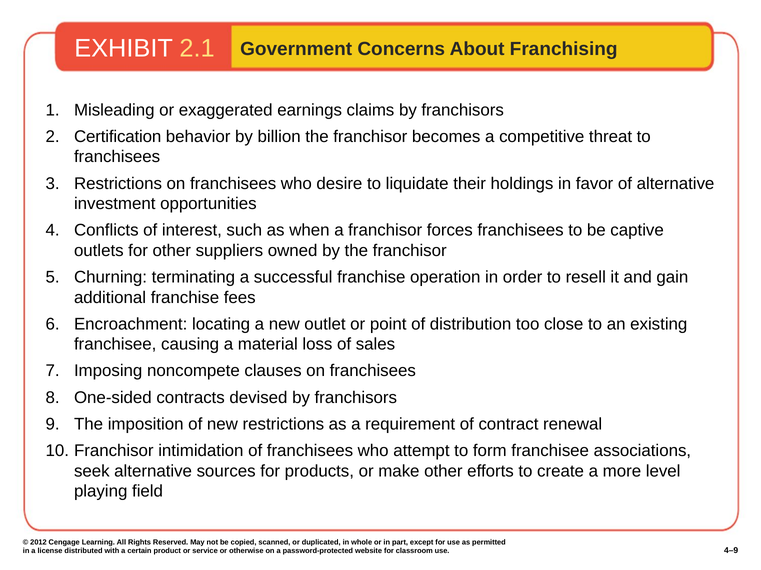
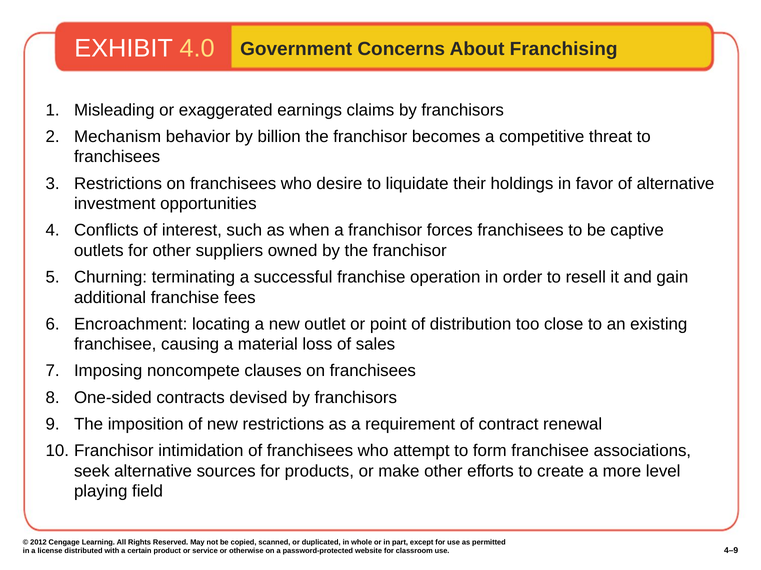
2.1: 2.1 -> 4.0 (197, 49)
Certification: Certification -> Mechanism (118, 137)
